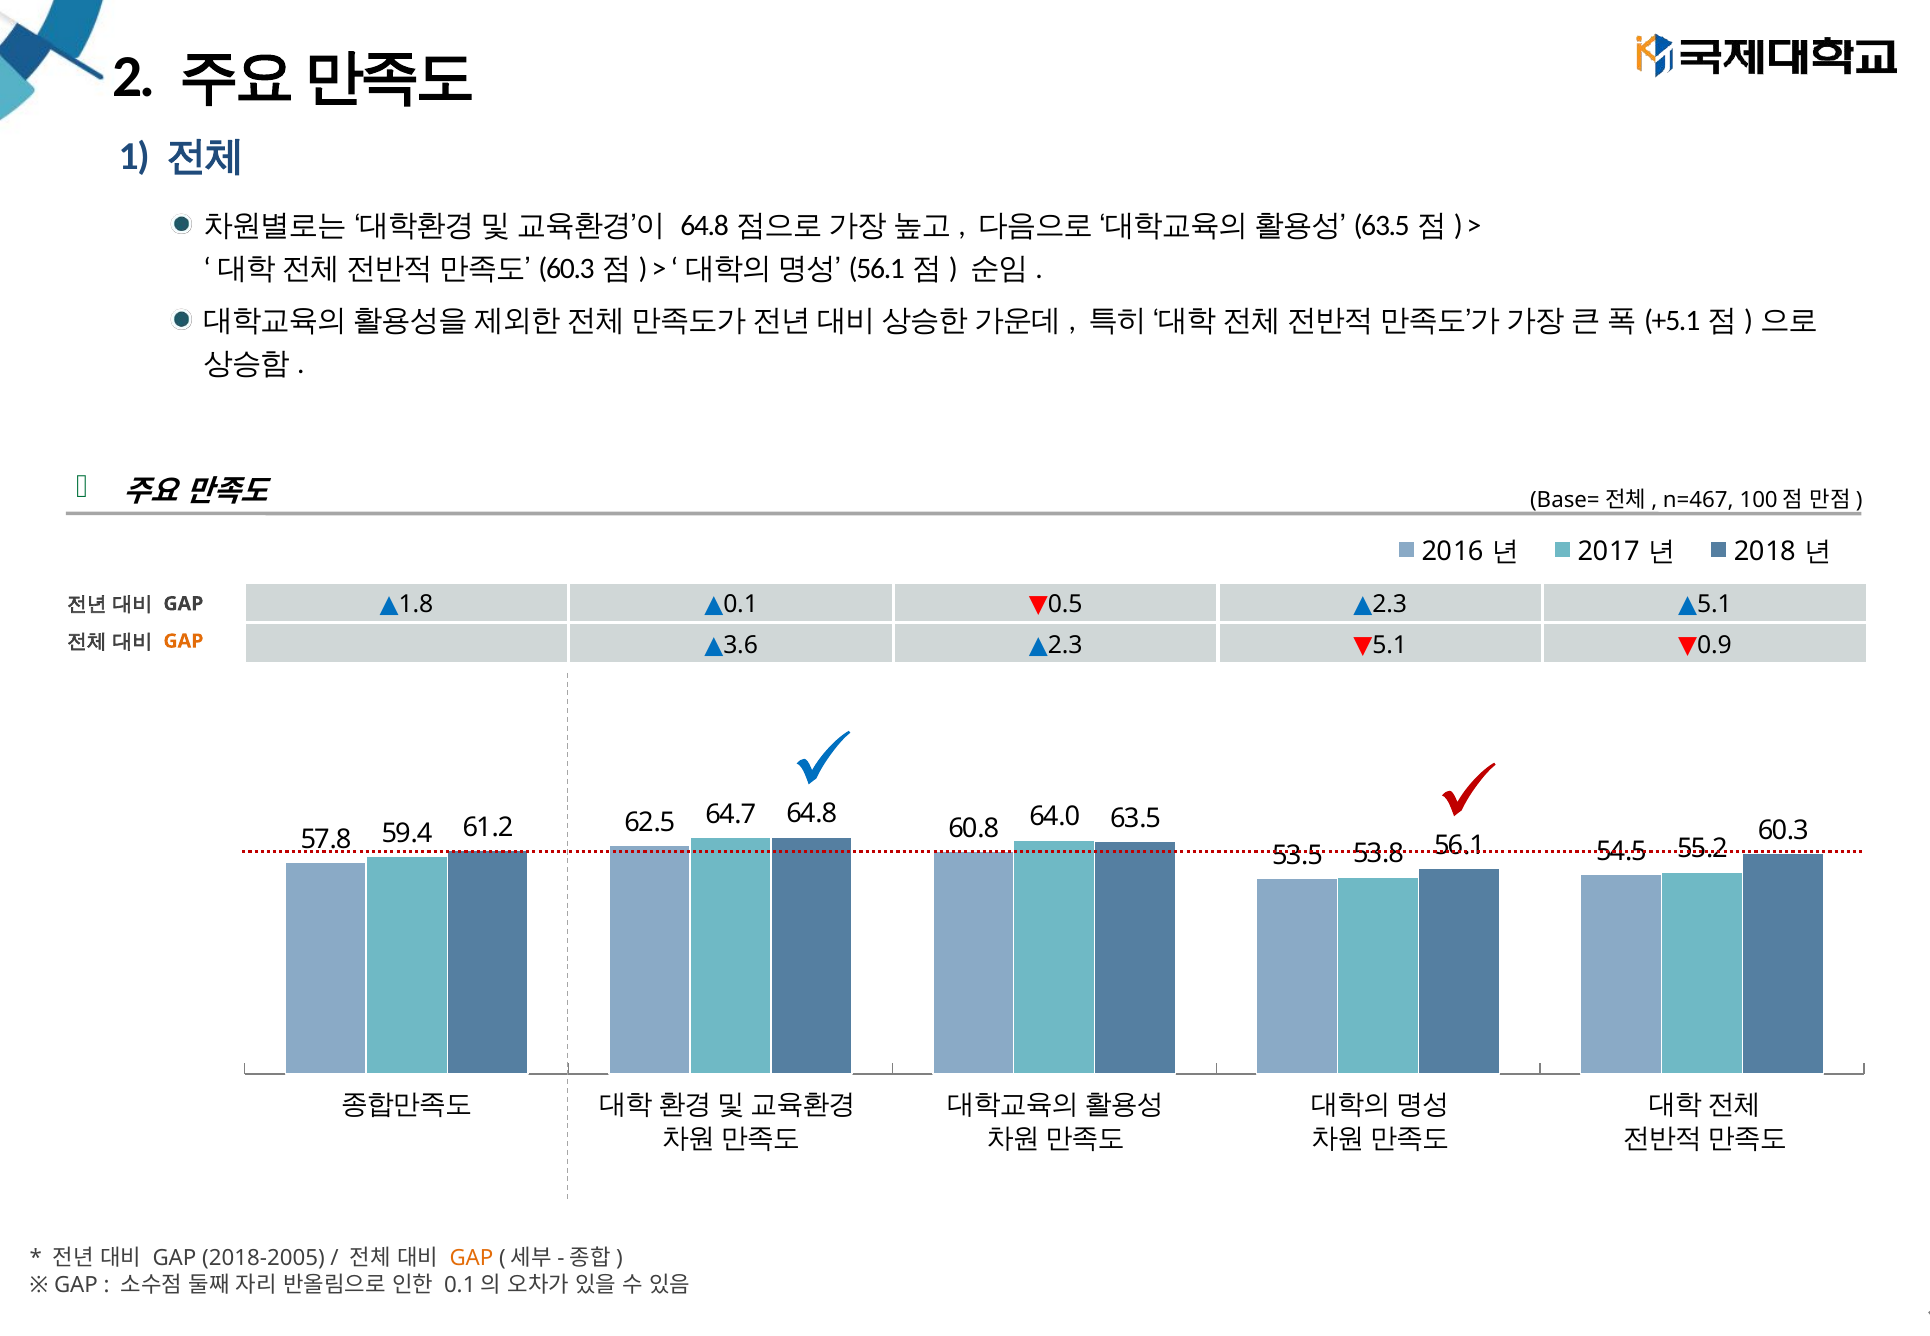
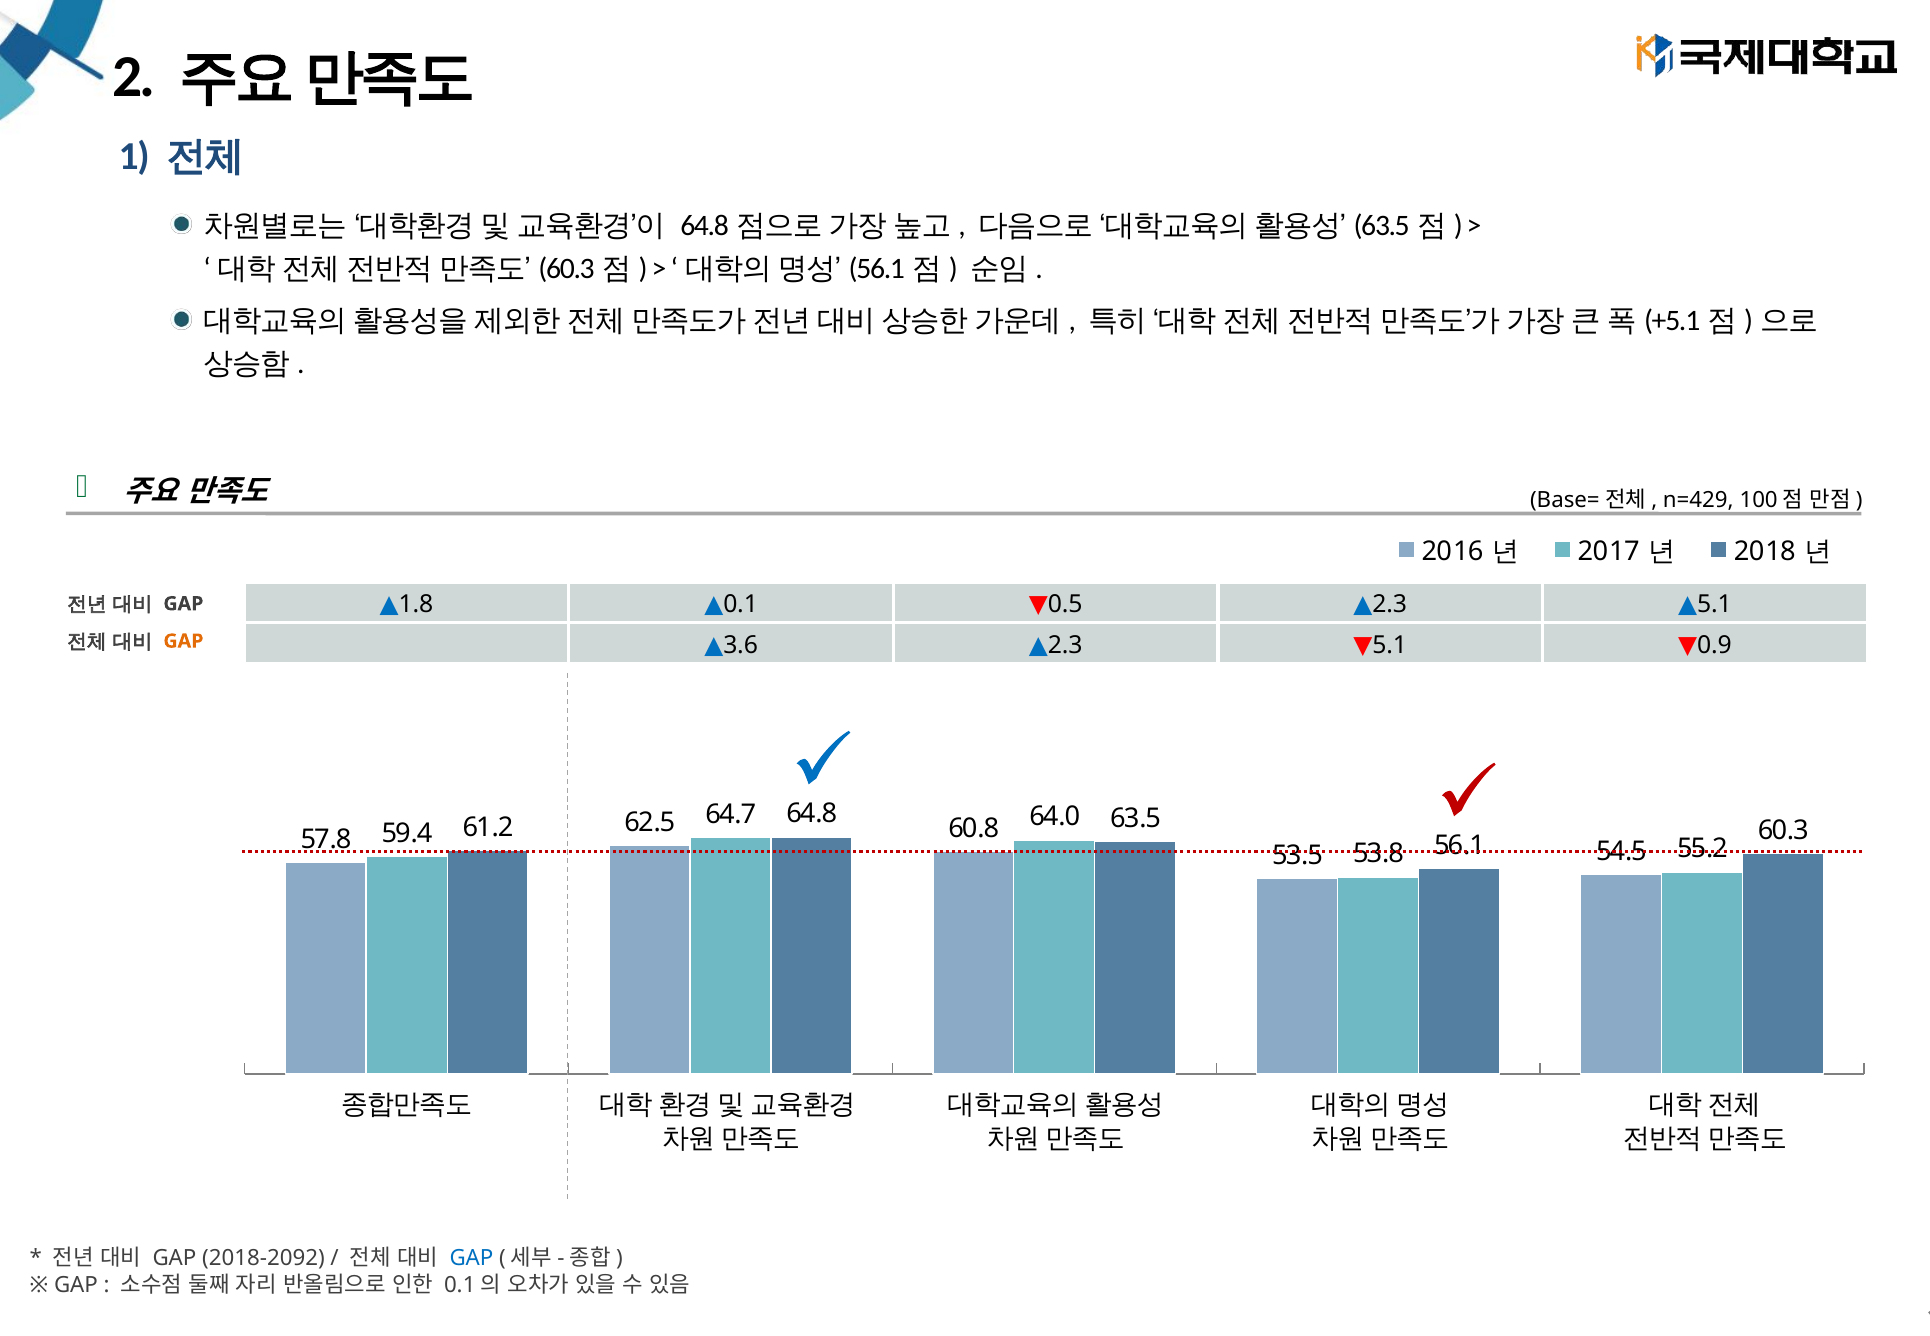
n=467: n=467 -> n=429 (1698, 500)
2018-2005: 2018-2005 -> 2018-2092 (263, 1258)
GAP colour: orange -> blue (471, 1258)
